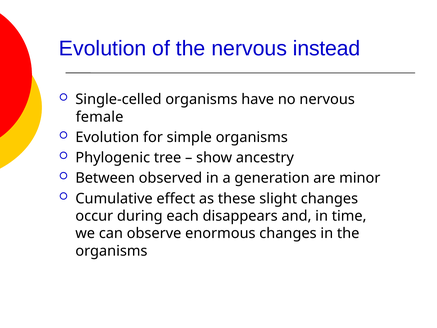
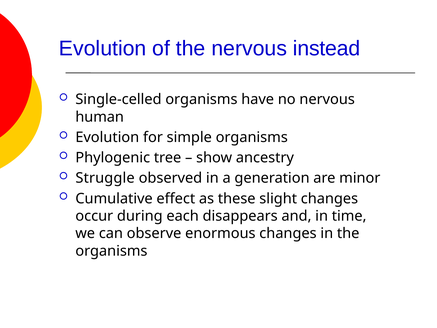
female: female -> human (100, 117)
Between: Between -> Struggle (105, 178)
